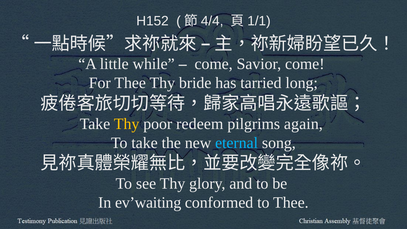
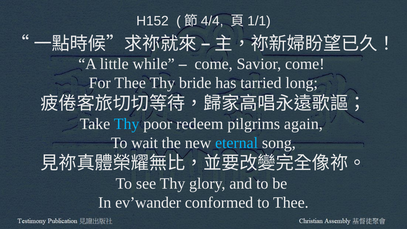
Thy colour: yellow -> light blue (127, 124)
To take: take -> wait (145, 143)
ev’waiting: ev’waiting -> ev’wander (148, 203)
